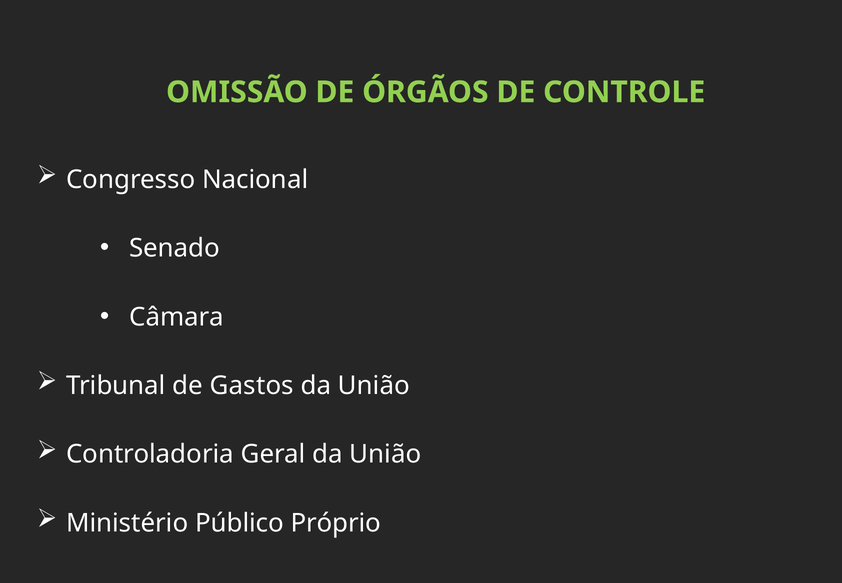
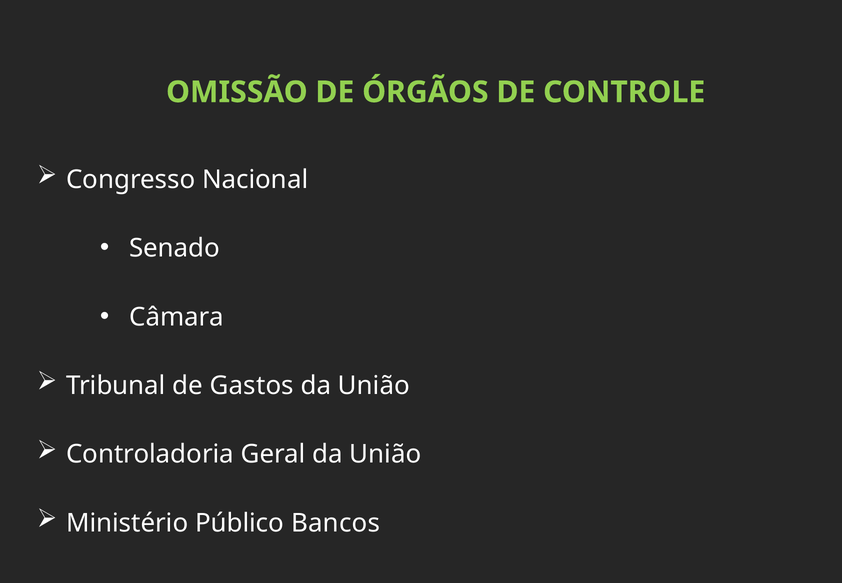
Próprio: Próprio -> Bancos (336, 523)
